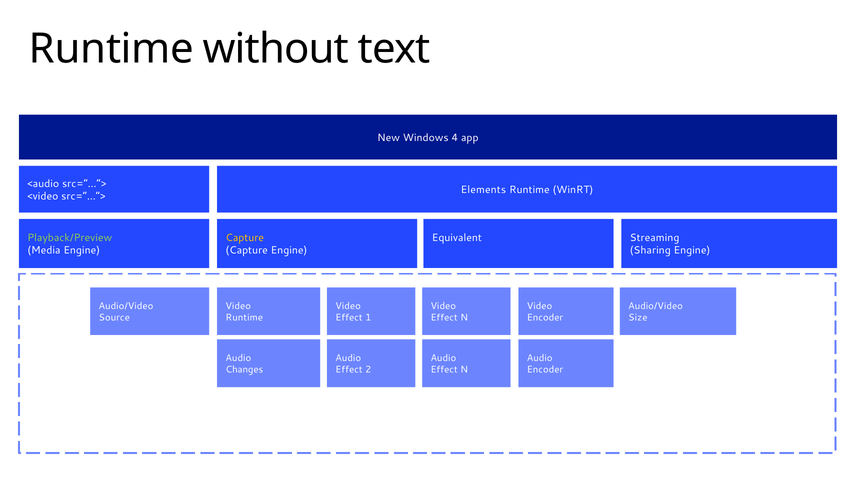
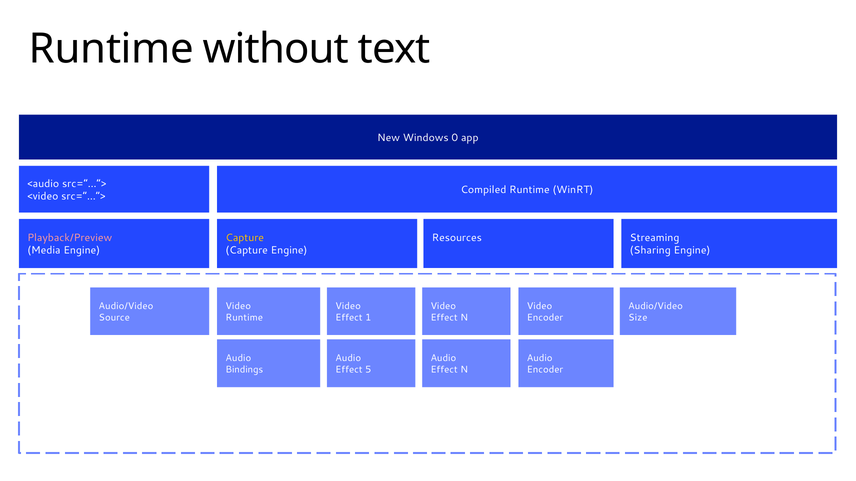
4: 4 -> 0 (455, 138)
Elements: Elements -> Compiled (483, 190)
Equivalent: Equivalent -> Resources (457, 238)
Playback/Preview colour: light green -> pink (70, 238)
Changes: Changes -> Bindings (244, 370)
2: 2 -> 5 (368, 370)
